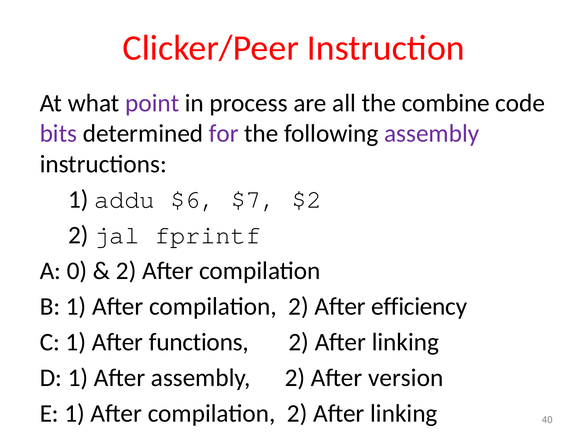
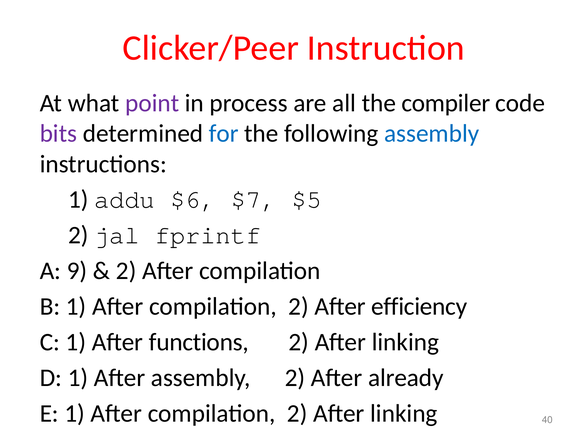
combine: combine -> compiler (446, 103)
for colour: purple -> blue (224, 134)
assembly colour: purple -> blue (432, 134)
$2: $2 -> $5 (307, 200)
0: 0 -> 9 (77, 271)
version: version -> already (406, 378)
